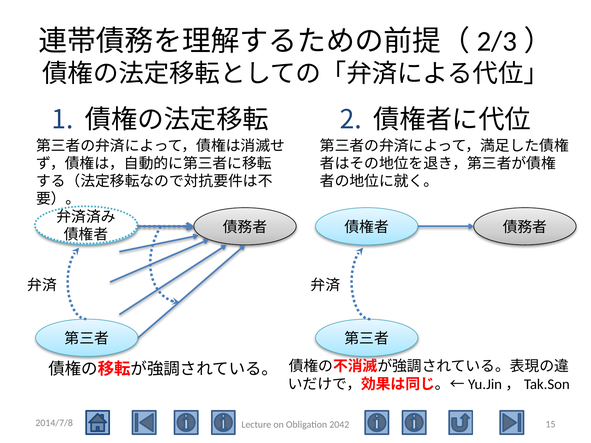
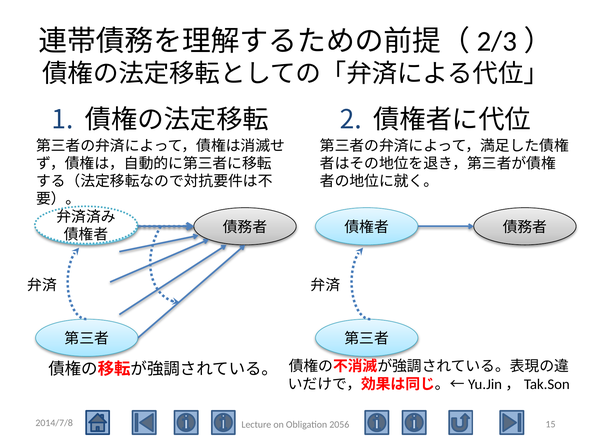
2042: 2042 -> 2056 (339, 425)
